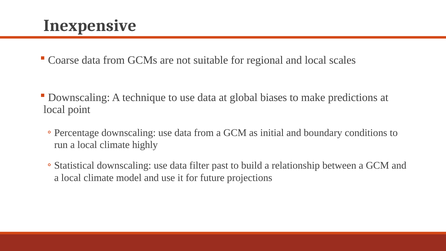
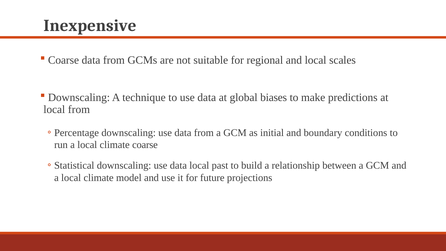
local point: point -> from (79, 109)
climate highly: highly -> coarse (145, 145)
data filter: filter -> local (199, 165)
